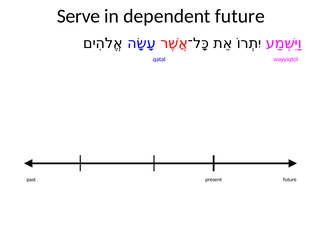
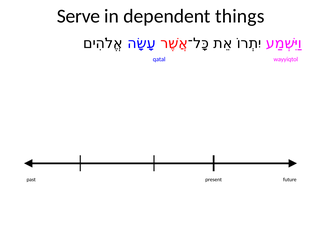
dependent future: future -> things (240, 16)
